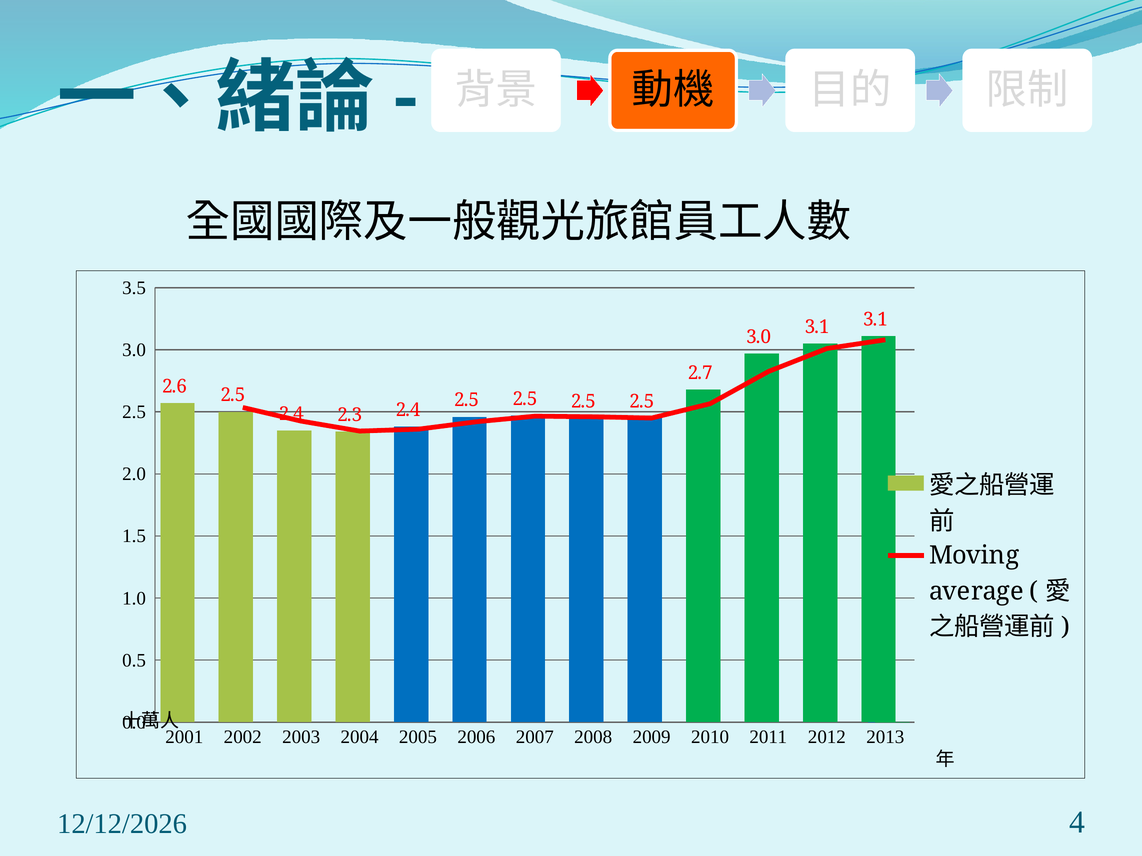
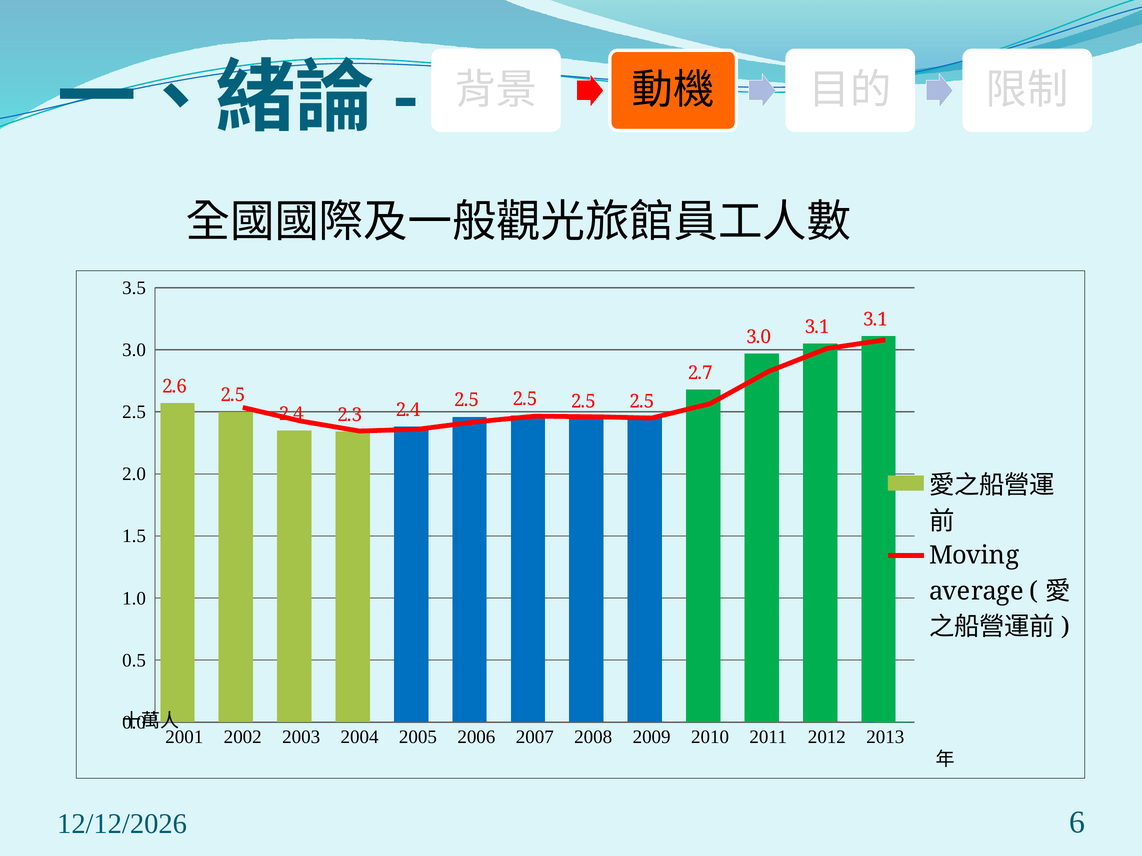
4: 4 -> 6 (1077, 823)
